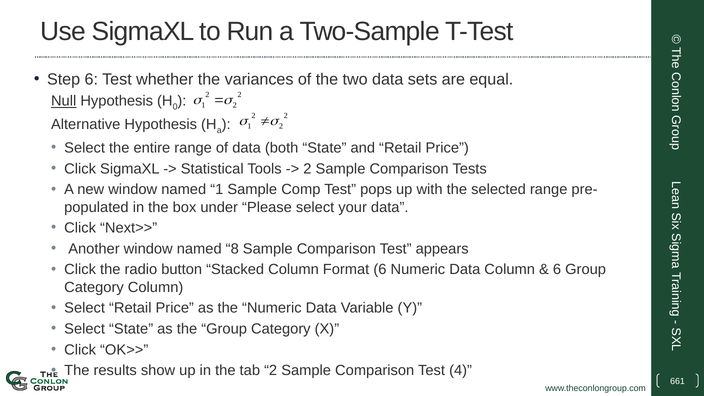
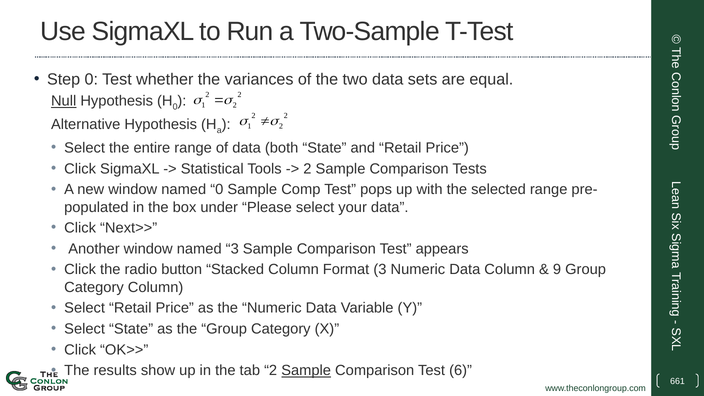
Step 6: 6 -> 0 (91, 79)
named 1: 1 -> 0 (217, 190)
named 8: 8 -> 3 (232, 249)
Format 6: 6 -> 3 (380, 270)
6: 6 -> 9 (557, 270)
Sample underline: none -> present (306, 371)
4: 4 -> 6 (461, 371)
